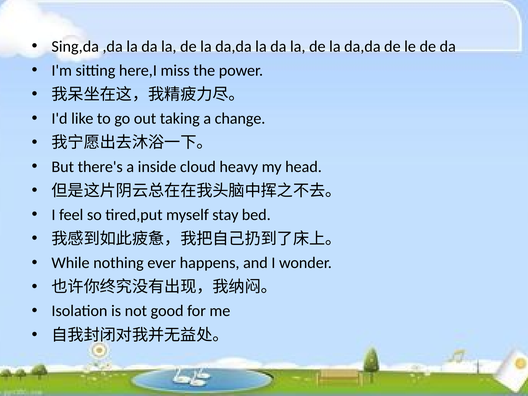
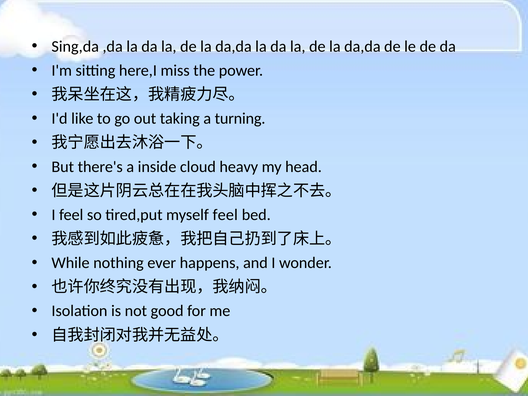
change: change -> turning (240, 119)
myself stay: stay -> feel (225, 215)
